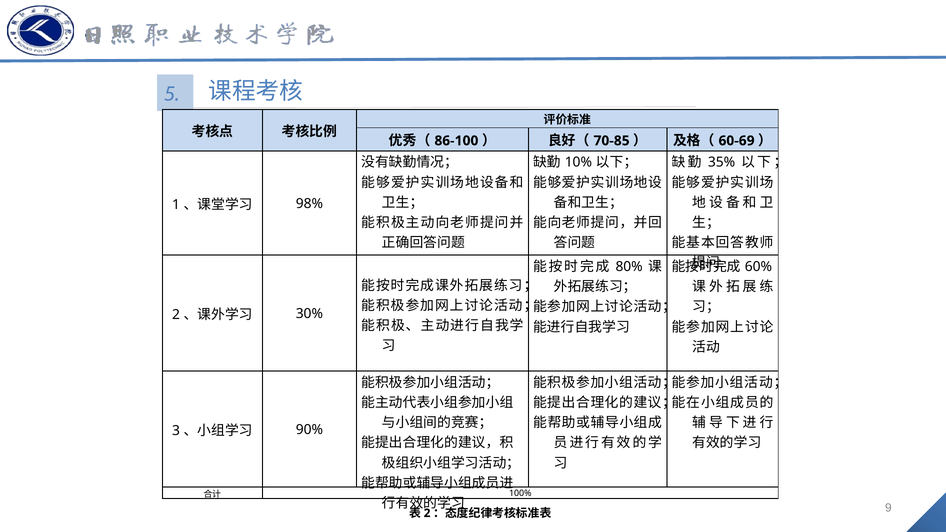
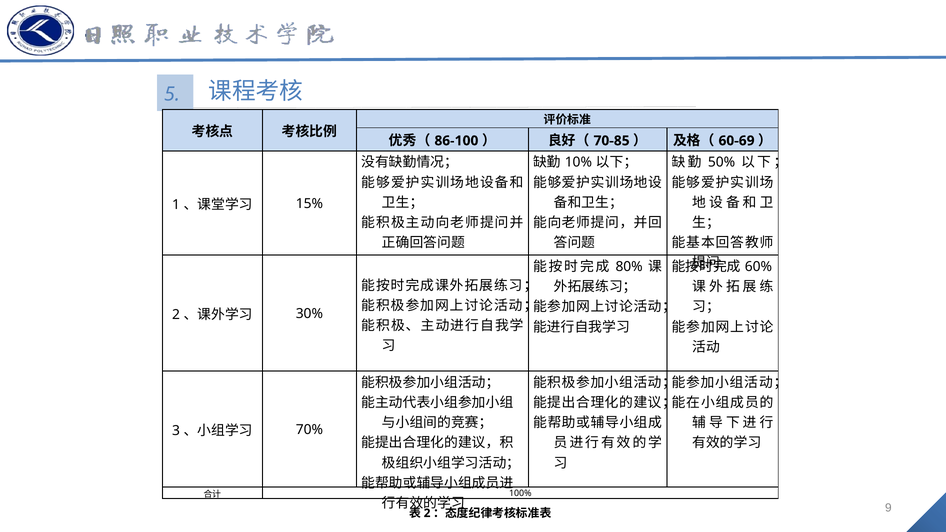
35%: 35% -> 50% (722, 162)
98%: 98% -> 15% (309, 204)
90%: 90% -> 70% (309, 430)
